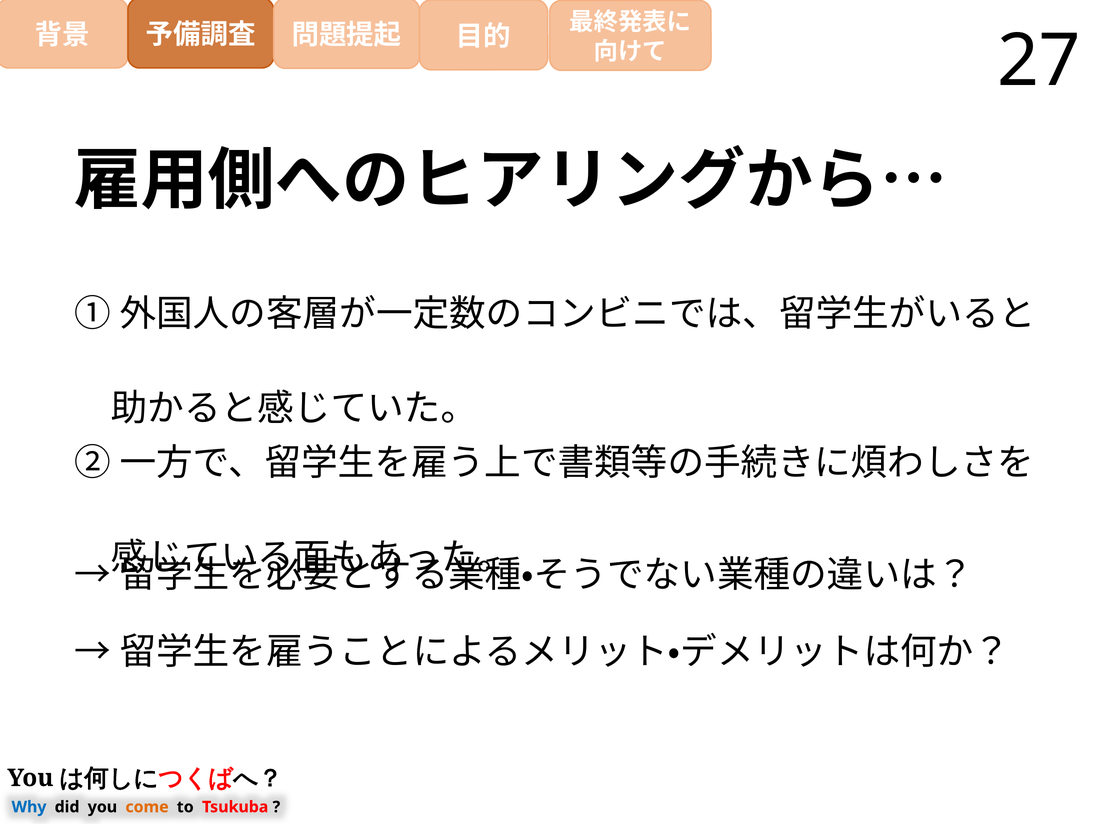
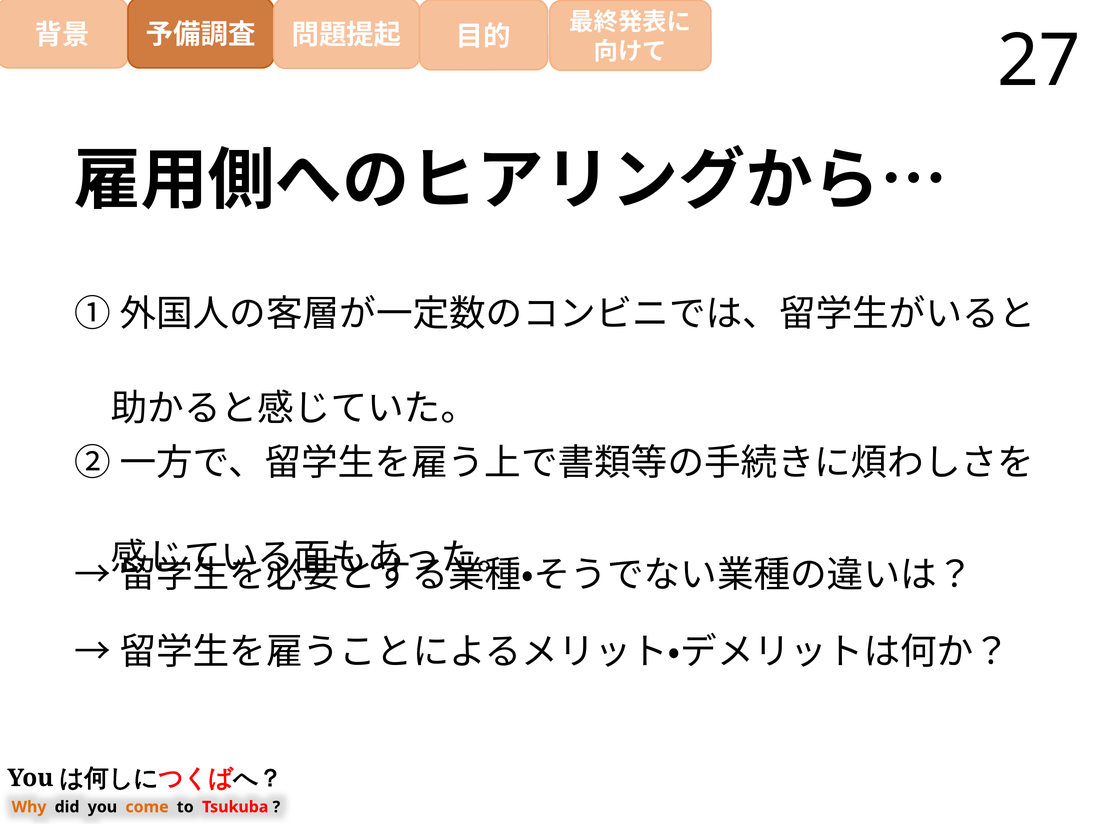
Why colour: blue -> orange (29, 807)
